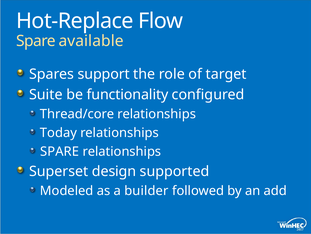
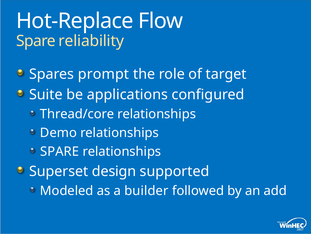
available: available -> reliability (91, 41)
support: support -> prompt (104, 74)
functionality: functionality -> applications (127, 94)
Today: Today -> Demo (58, 132)
